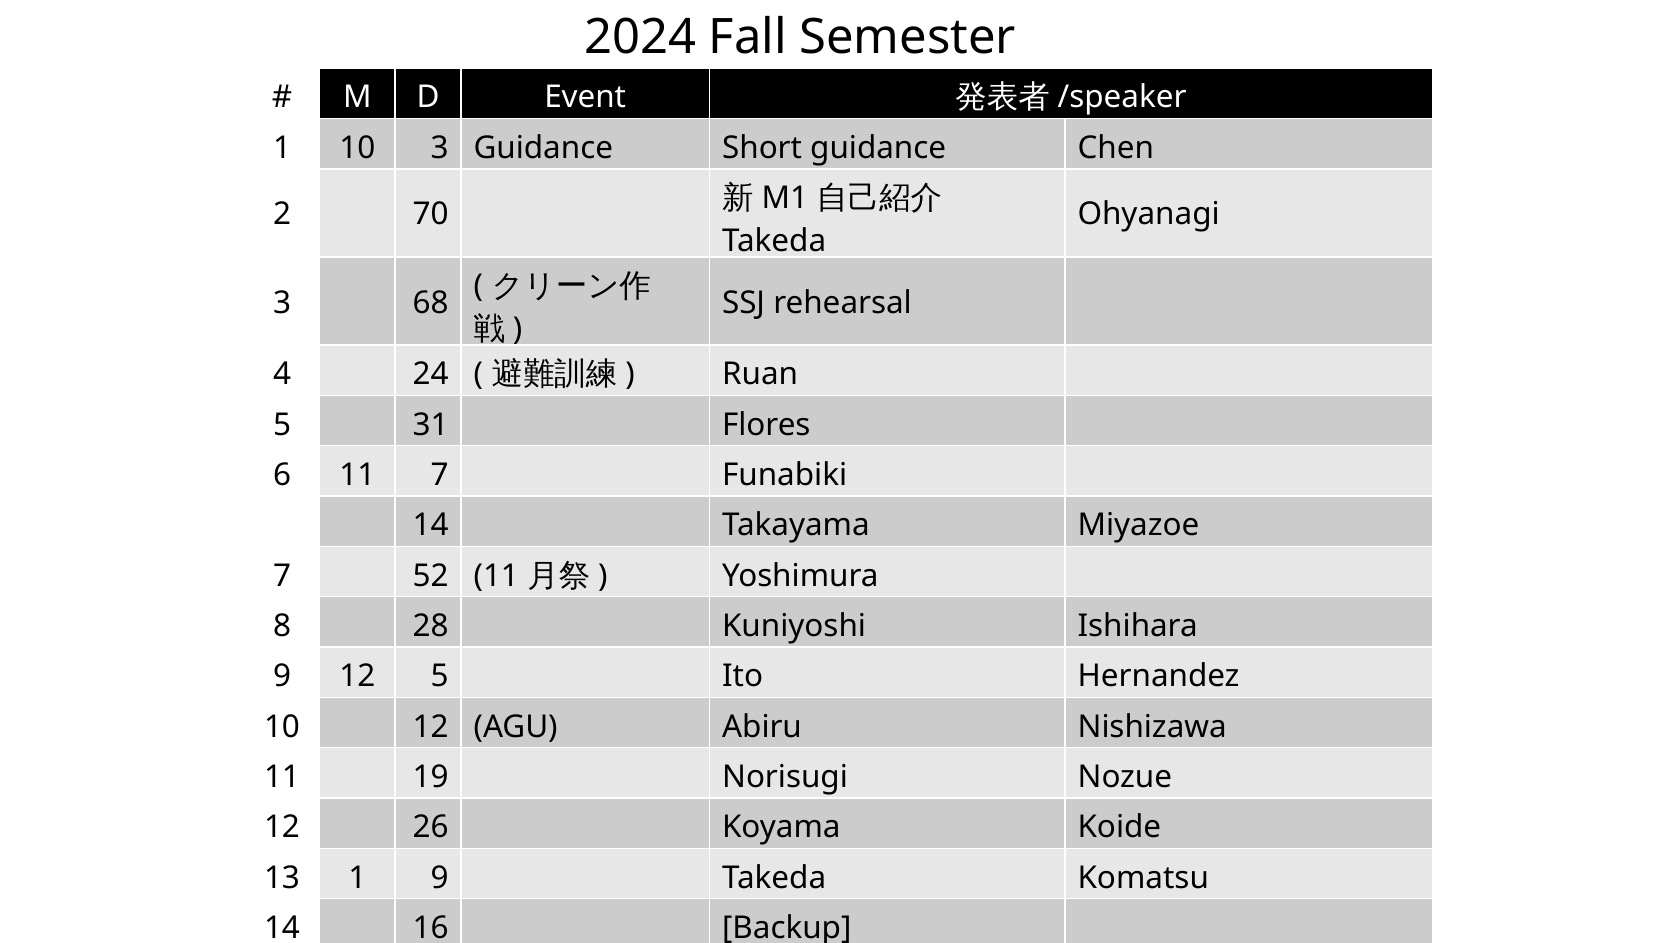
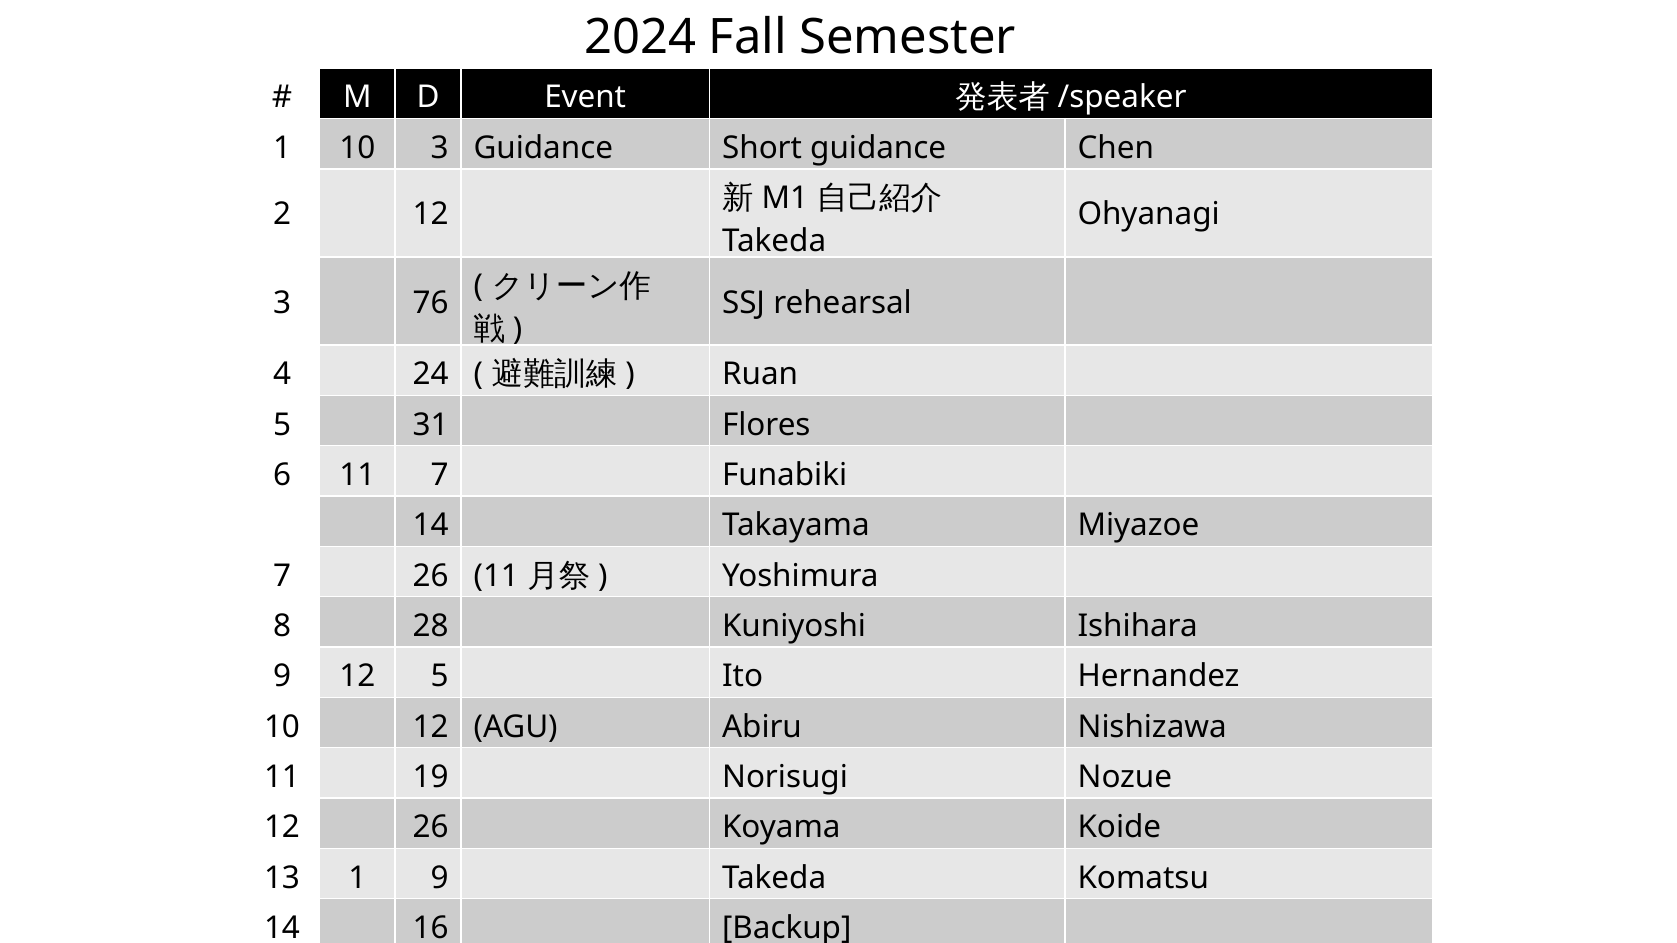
2 70: 70 -> 12 (431, 215)
68: 68 -> 76 (431, 303)
7 52: 52 -> 26 (431, 576)
